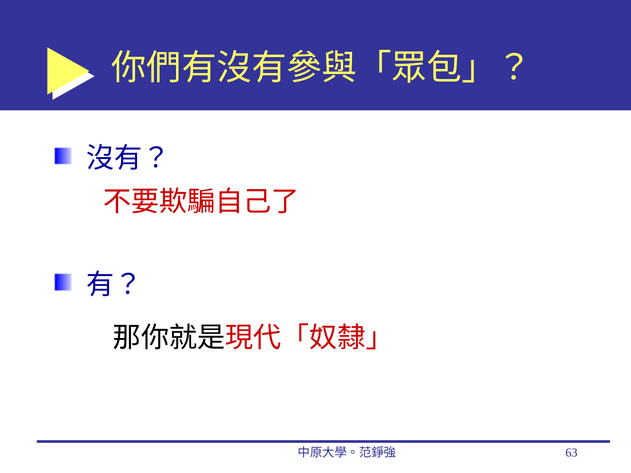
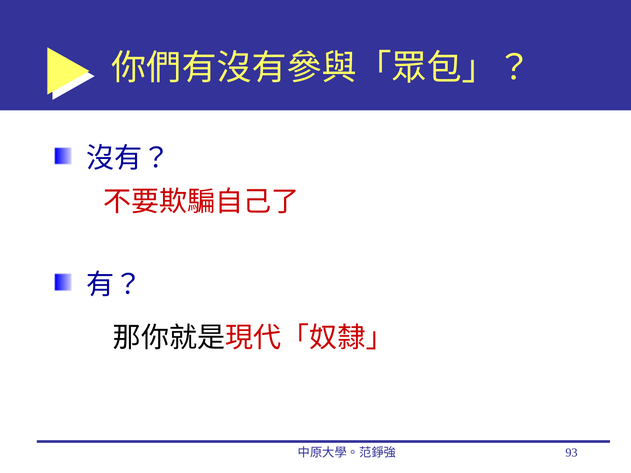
63: 63 -> 93 (572, 453)
